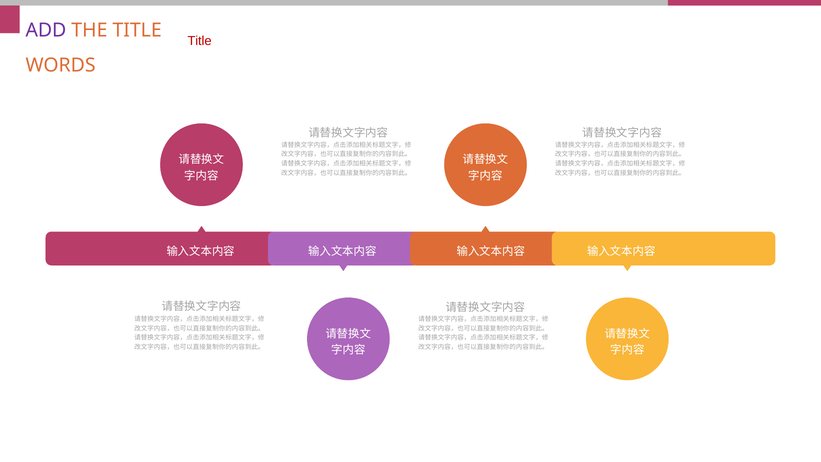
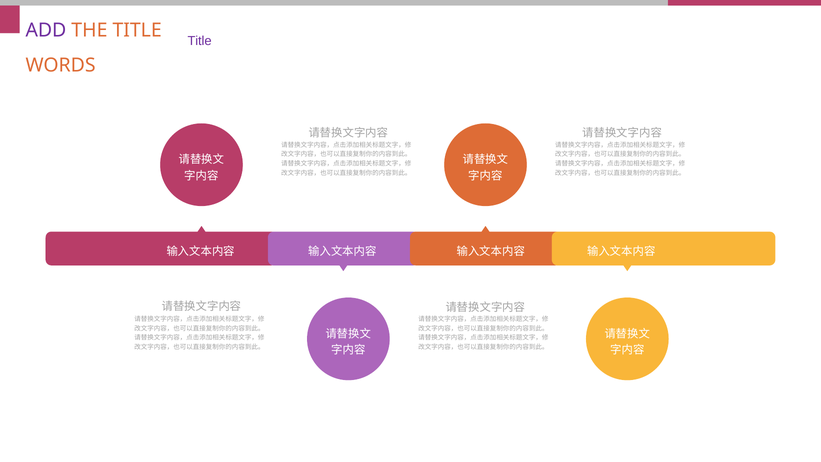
Title colour: red -> purple (200, 41)
